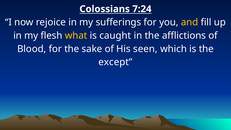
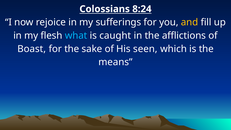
7:24: 7:24 -> 8:24 (142, 9)
what colour: yellow -> light blue (76, 36)
Blood: Blood -> Boast (32, 49)
except: except -> means (115, 62)
